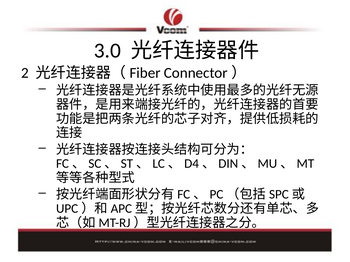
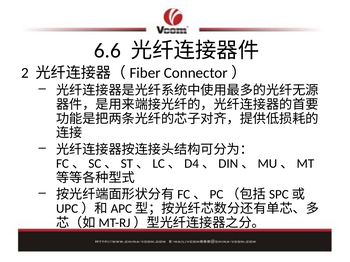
3.0: 3.0 -> 6.6 (107, 51)
